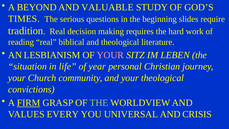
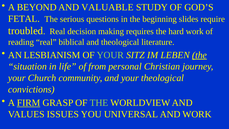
TIMES: TIMES -> FETAL (24, 19)
tradition: tradition -> troubled (26, 31)
YOUR colour: pink -> light green (110, 55)
the underline: none -> present (199, 55)
year: year -> from (97, 66)
EVERY: EVERY -> ISSUES (63, 114)
AND CRISIS: CRISIS -> WORK (197, 114)
